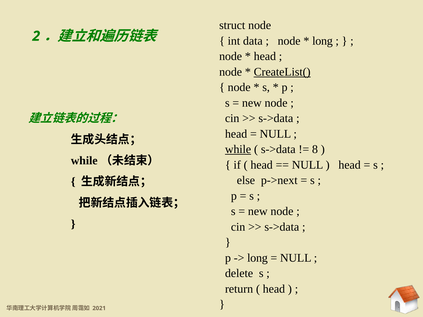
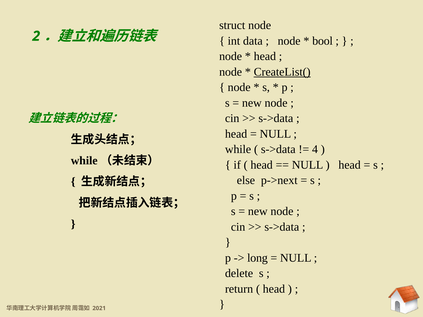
long: long -> bool (323, 41)
while underline: present -> none (238, 149)
8: 8 -> 4 (315, 149)
